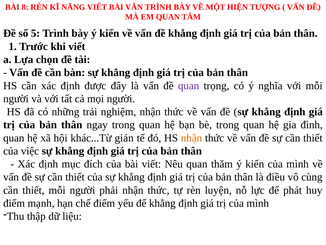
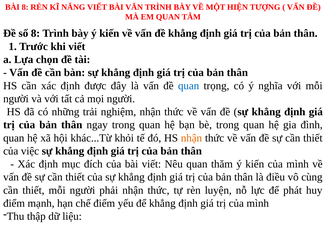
số 5: 5 -> 8 (35, 33)
quan colour: purple -> blue (189, 85)
gián: gián -> khỏi (124, 138)
